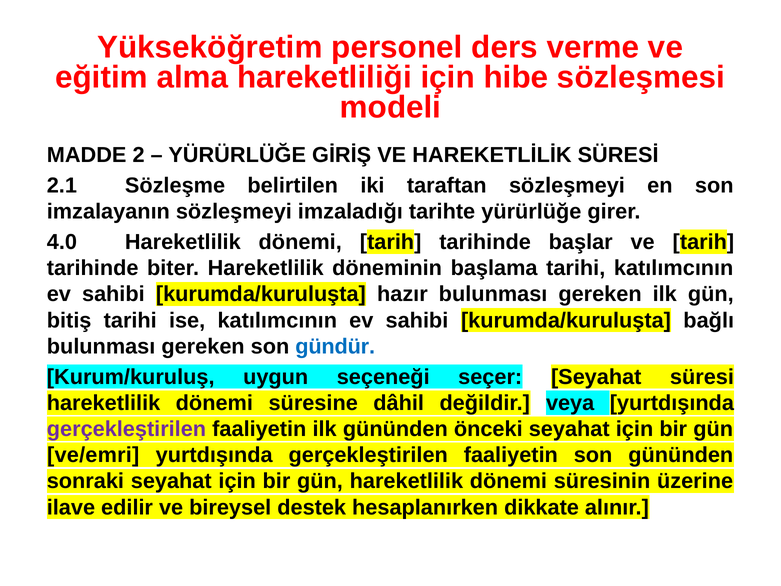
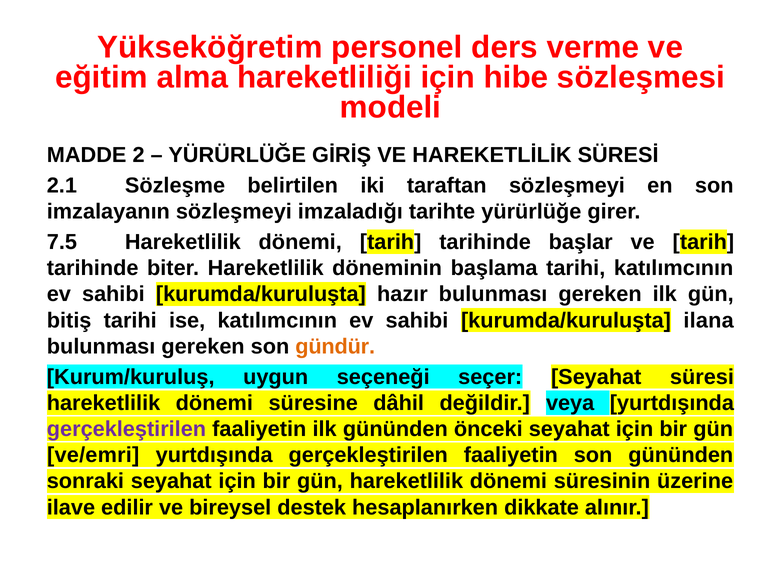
4.0: 4.0 -> 7.5 (62, 242)
bağlı: bağlı -> ilana (709, 320)
gündür colour: blue -> orange (335, 346)
